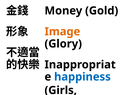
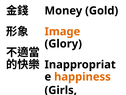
happiness colour: blue -> orange (82, 76)
